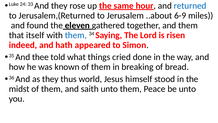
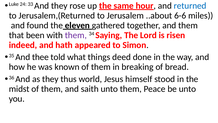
6-9: 6-9 -> 6-6 (180, 15)
itself: itself -> been (35, 35)
them colour: blue -> purple (76, 35)
cried: cried -> deed (122, 57)
